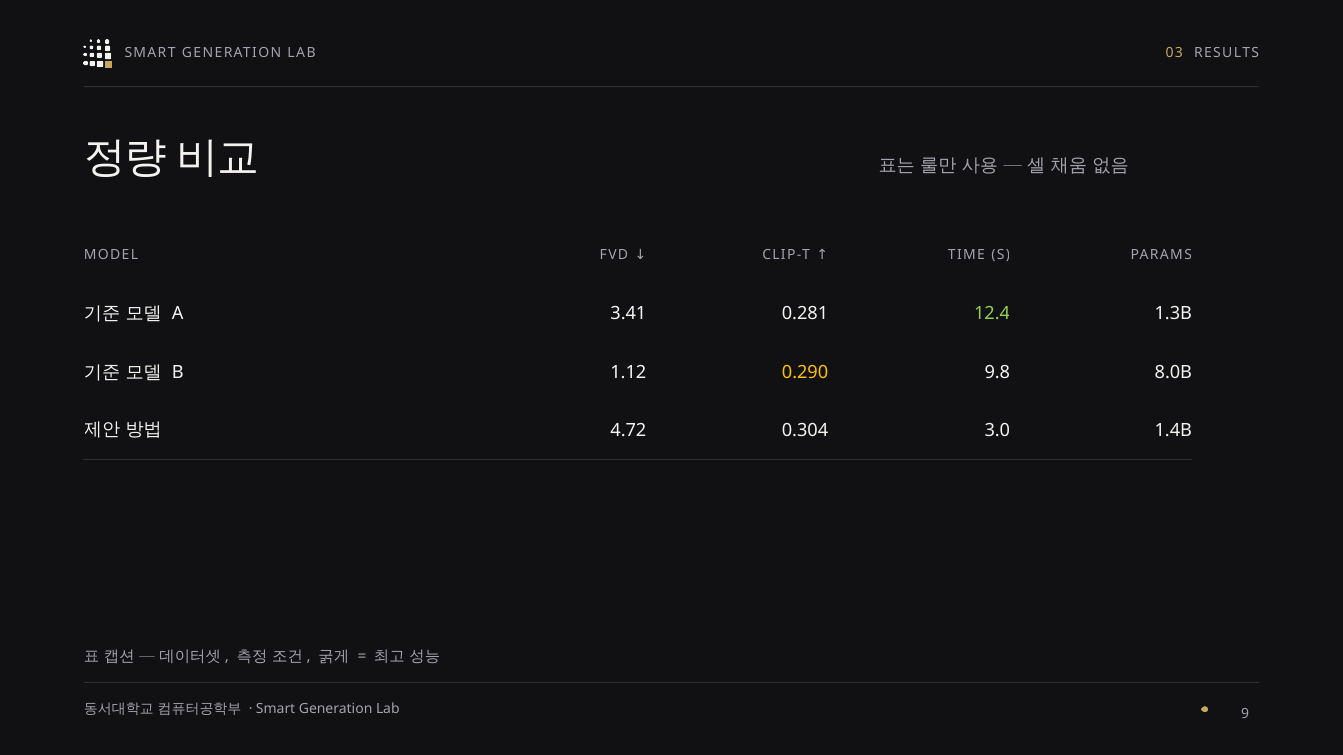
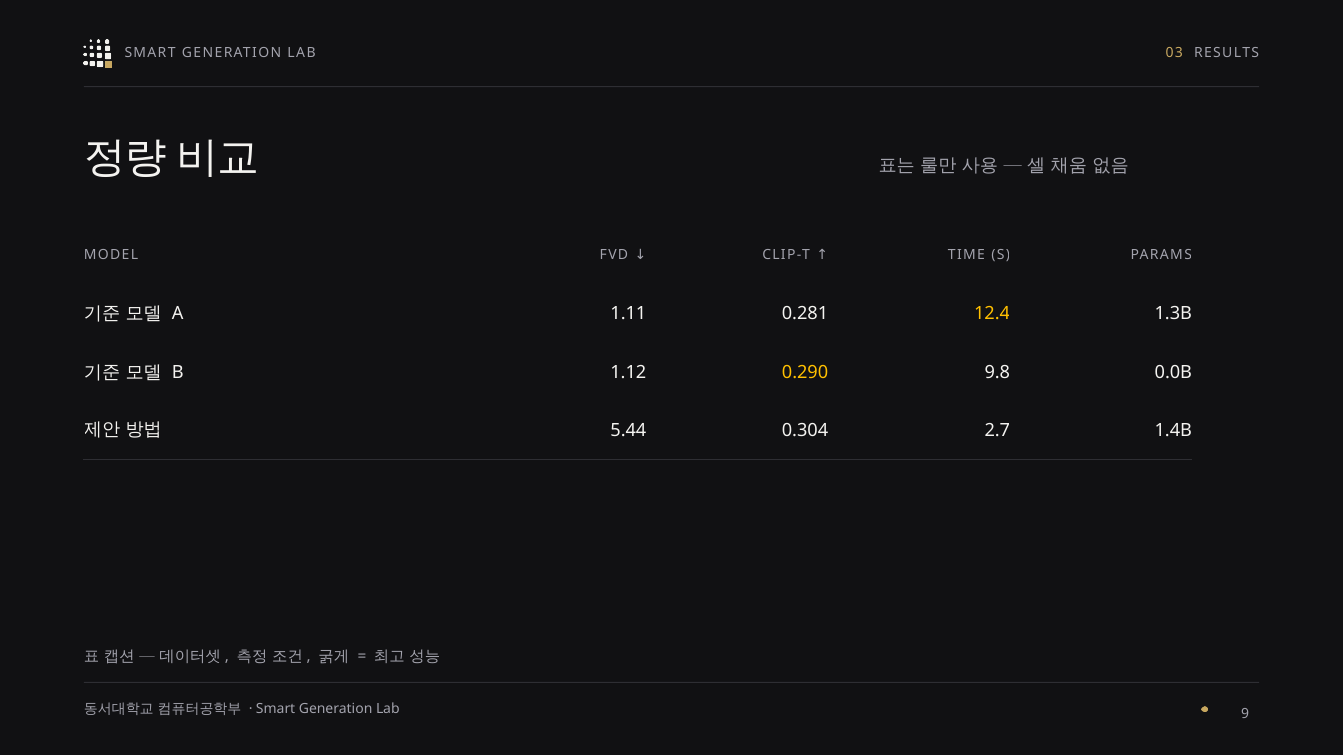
3.41: 3.41 -> 1.11 (628, 314)
12.4 colour: light green -> yellow (992, 314)
8.0B: 8.0B -> 0.0B (1173, 372)
4.72: 4.72 -> 5.44 (628, 431)
3.0: 3.0 -> 2.7 (997, 431)
